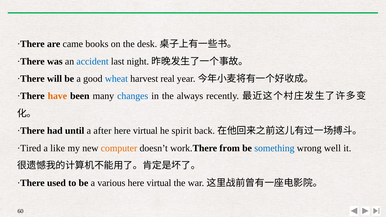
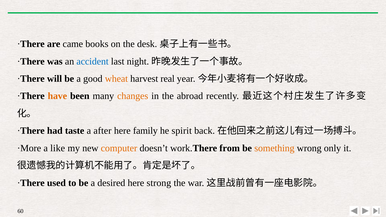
wheat colour: blue -> orange (116, 79)
changes colour: blue -> orange (133, 96)
always: always -> abroad (190, 96)
until: until -> taste (75, 131)
virtual: virtual -> family (145, 131)
·Tired: ·Tired -> ·More (29, 148)
something colour: blue -> orange (274, 148)
well: well -> only (332, 148)
various: various -> desired (111, 183)
virtual: virtual -> strong (159, 183)
